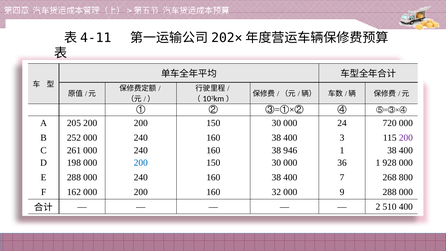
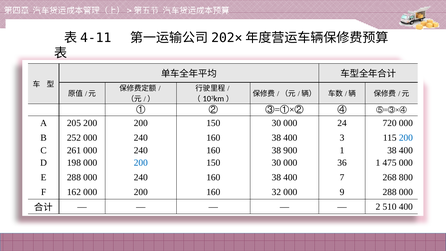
200 colour: purple -> blue (406, 138)
946: 946 -> 900 (290, 150)
928: 928 -> 475 (390, 163)
